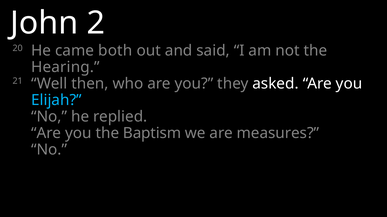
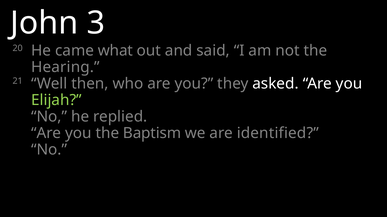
2: 2 -> 3 (96, 23)
both: both -> what (115, 51)
Elijah colour: light blue -> light green (56, 100)
measures: measures -> identified (278, 133)
